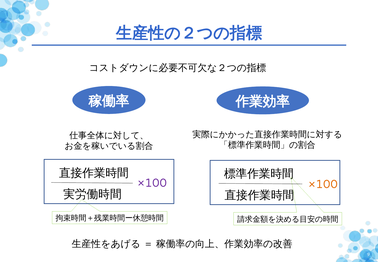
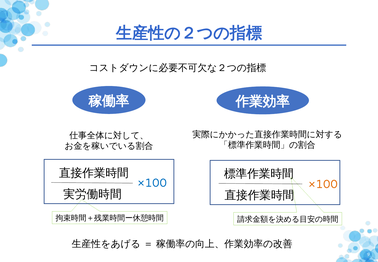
×100 colour: purple -> blue (152, 183)
